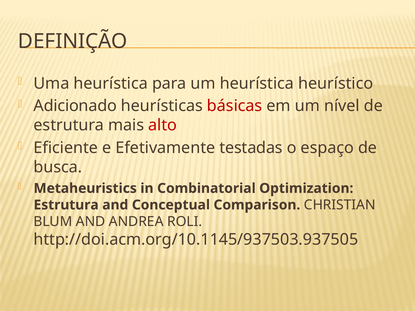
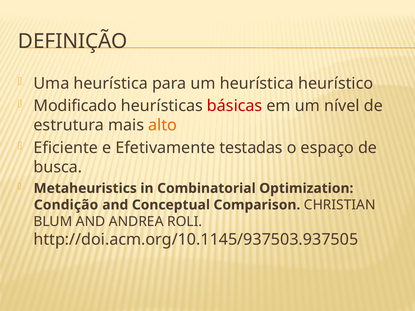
Adicionado: Adicionado -> Modificado (75, 106)
alto colour: red -> orange (163, 125)
Estrutura: Estrutura -> Condição (66, 205)
